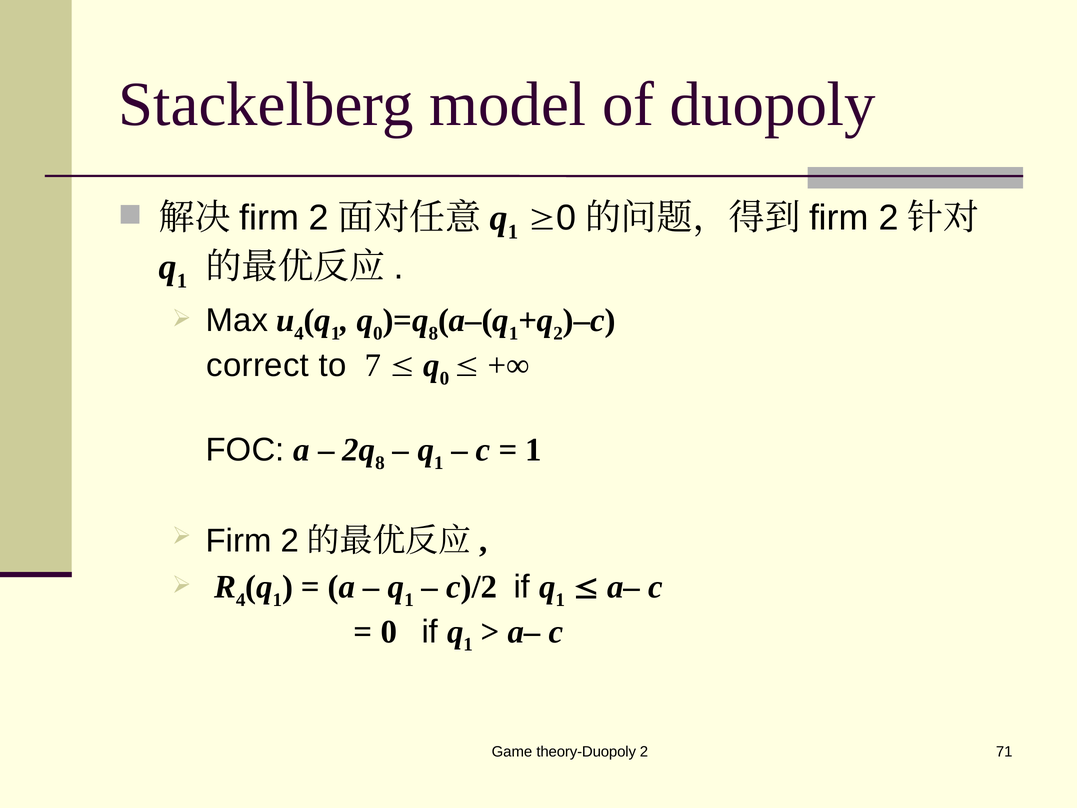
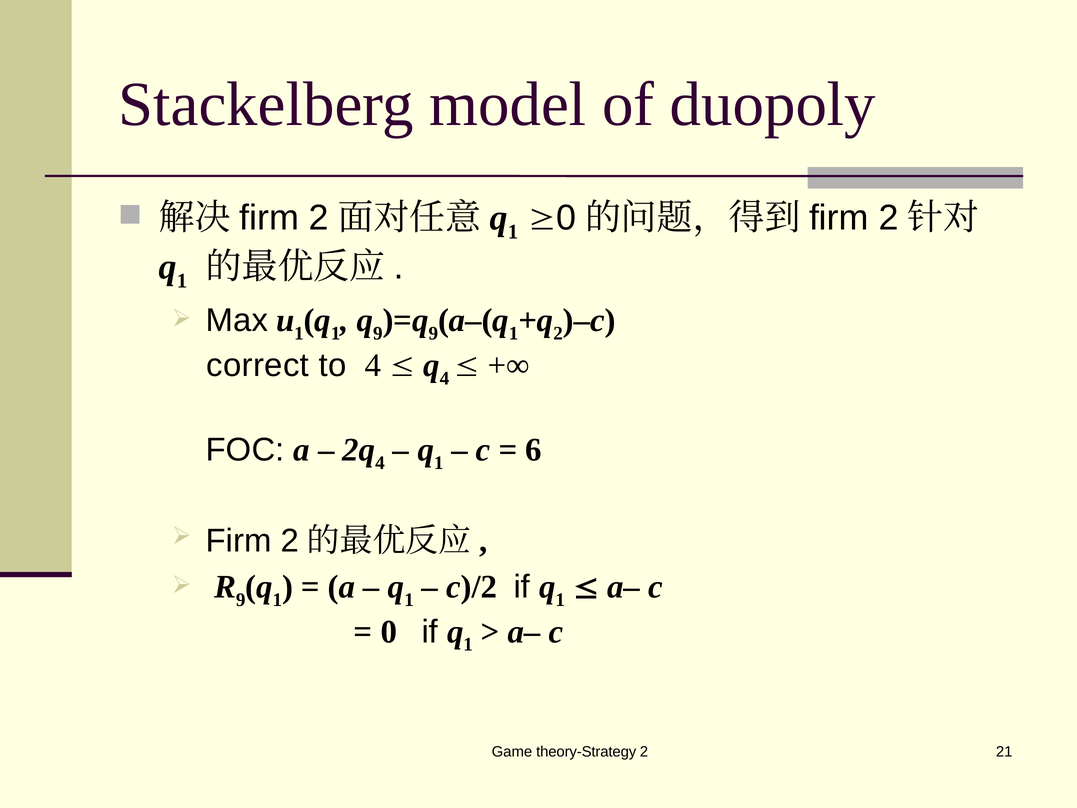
4: 4 -> 1 (299, 333)
0: 0 -> 9 (378, 333)
8: 8 -> 9 (433, 333)
to 7: 7 -> 4 (373, 365)
0: 0 -> 4 (444, 378)
8: 8 -> 4 (380, 463)
1: 1 -> 6 (534, 450)
4: 4 -> 9 (241, 600)
theory-Duopoly: theory-Duopoly -> theory-Strategy (586, 751)
71: 71 -> 21 (1004, 751)
